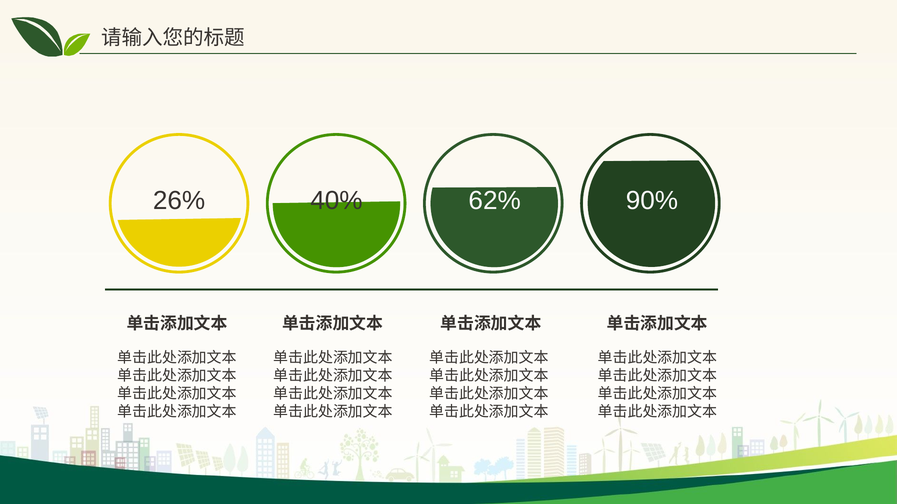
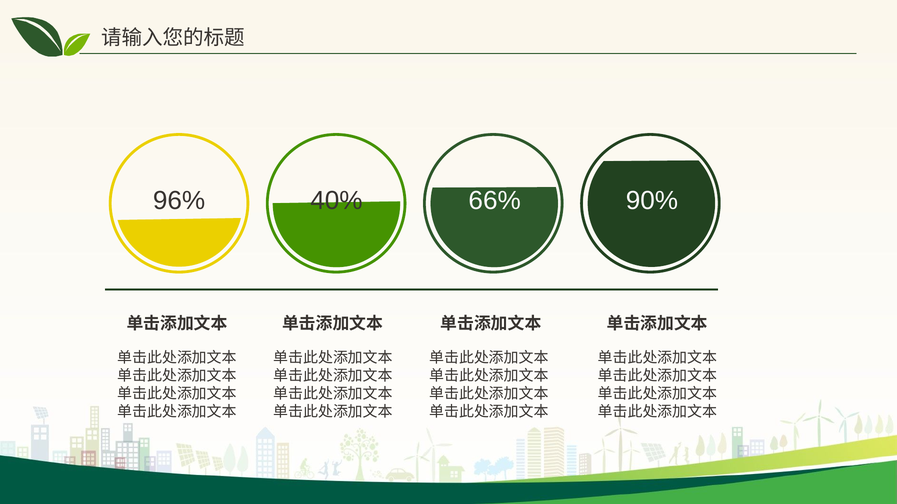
26%: 26% -> 96% (179, 201)
62%: 62% -> 66% (495, 201)
